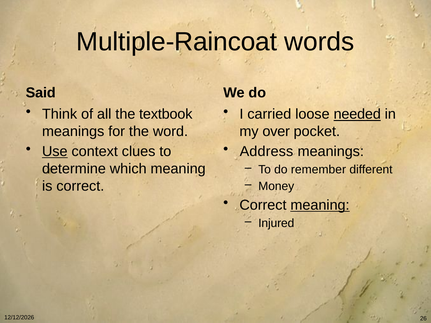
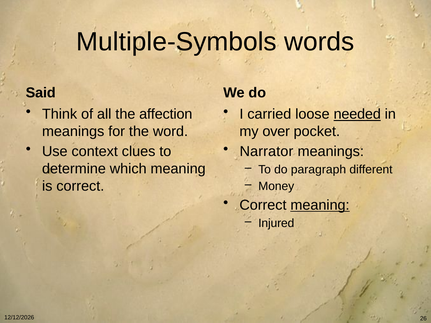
Multiple-Raincoat: Multiple-Raincoat -> Multiple-Symbols (177, 42)
textbook: textbook -> affection (166, 114)
Use underline: present -> none (55, 152)
Address: Address -> Narrator (266, 152)
remember: remember -> paragraph (318, 170)
